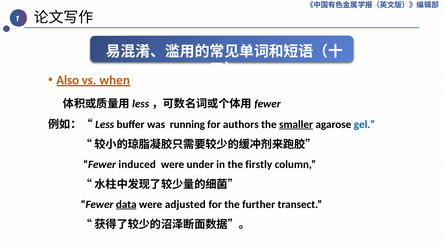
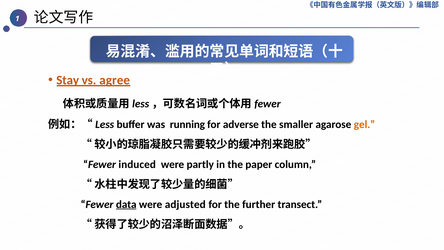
Also: Also -> Stay (68, 80)
when: when -> agree (115, 80)
authors: authors -> adverse (241, 124)
smaller underline: present -> none (296, 124)
gel colour: blue -> orange (364, 124)
under: under -> partly (200, 164)
firstly: firstly -> paper (259, 164)
